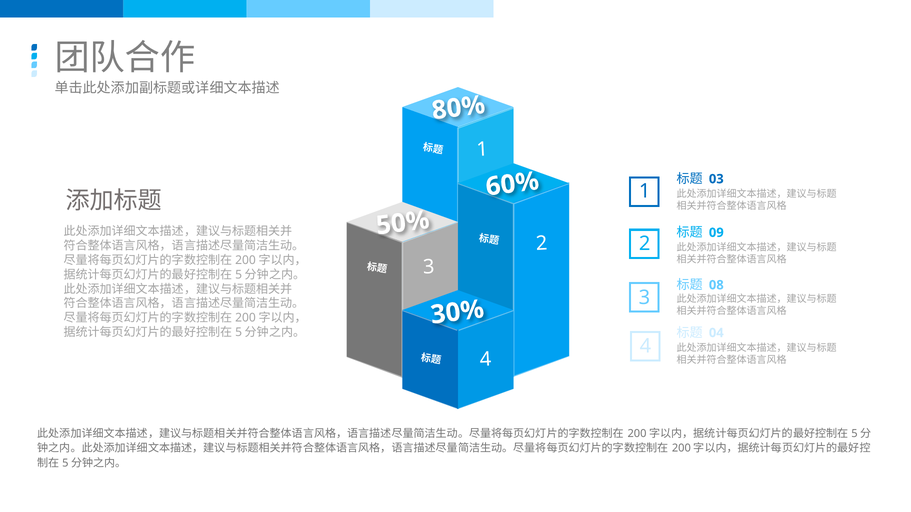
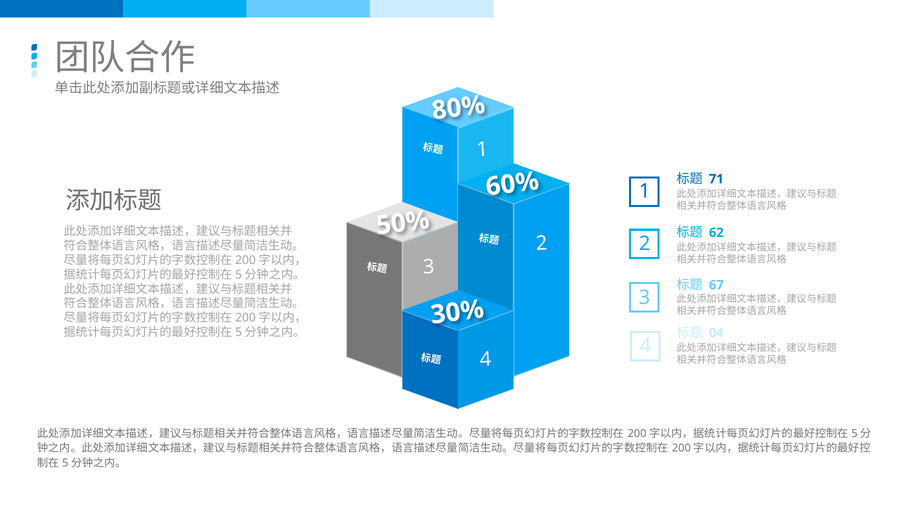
03: 03 -> 71 (716, 179)
09: 09 -> 62 (716, 233)
08: 08 -> 67 (716, 285)
